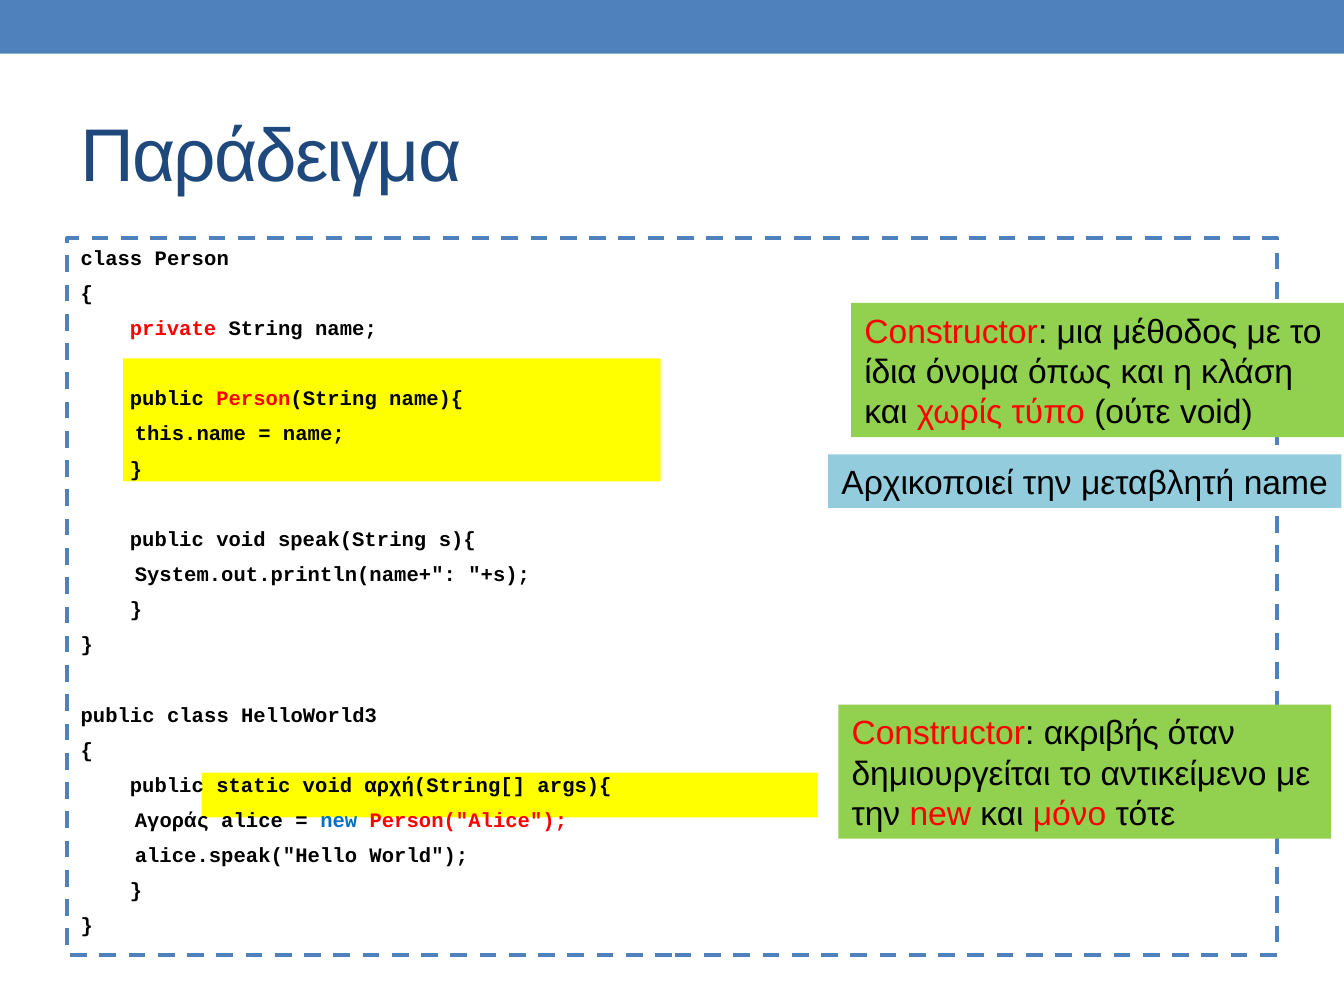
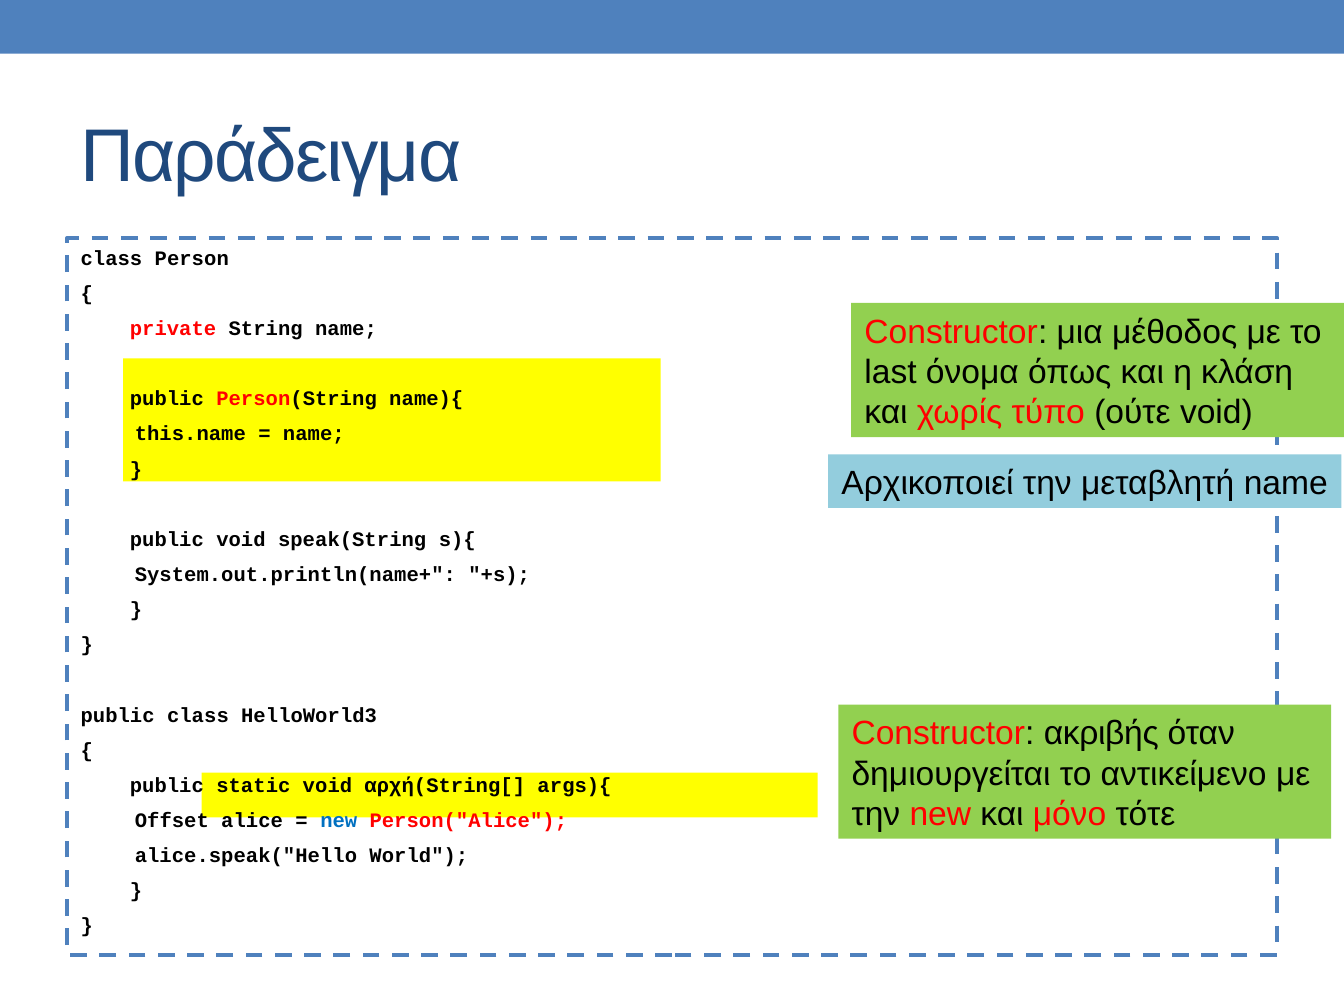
ίδια: ίδια -> last (891, 372)
Αγοράς: Αγοράς -> Offset (172, 821)
